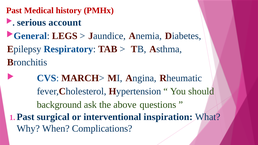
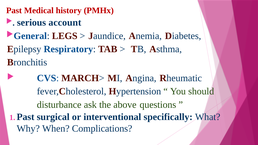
background: background -> disturbance (59, 105)
inspiration: inspiration -> specifically (168, 117)
